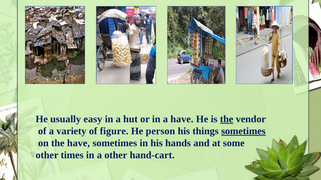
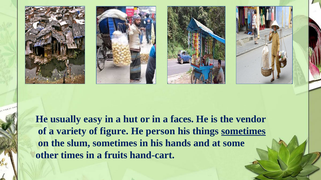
a have: have -> faces (182, 119)
the underline: present -> none (227, 119)
the have: have -> slum (79, 144)
a other: other -> fruits (116, 156)
